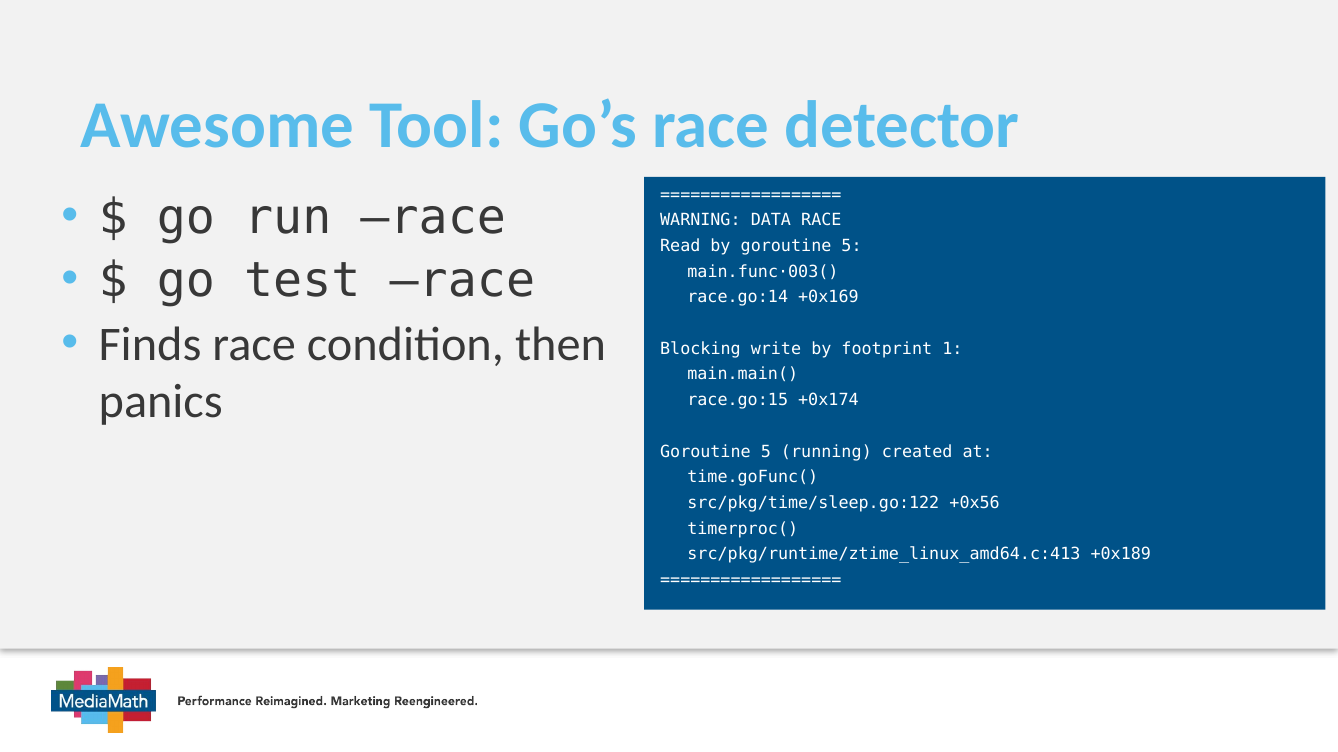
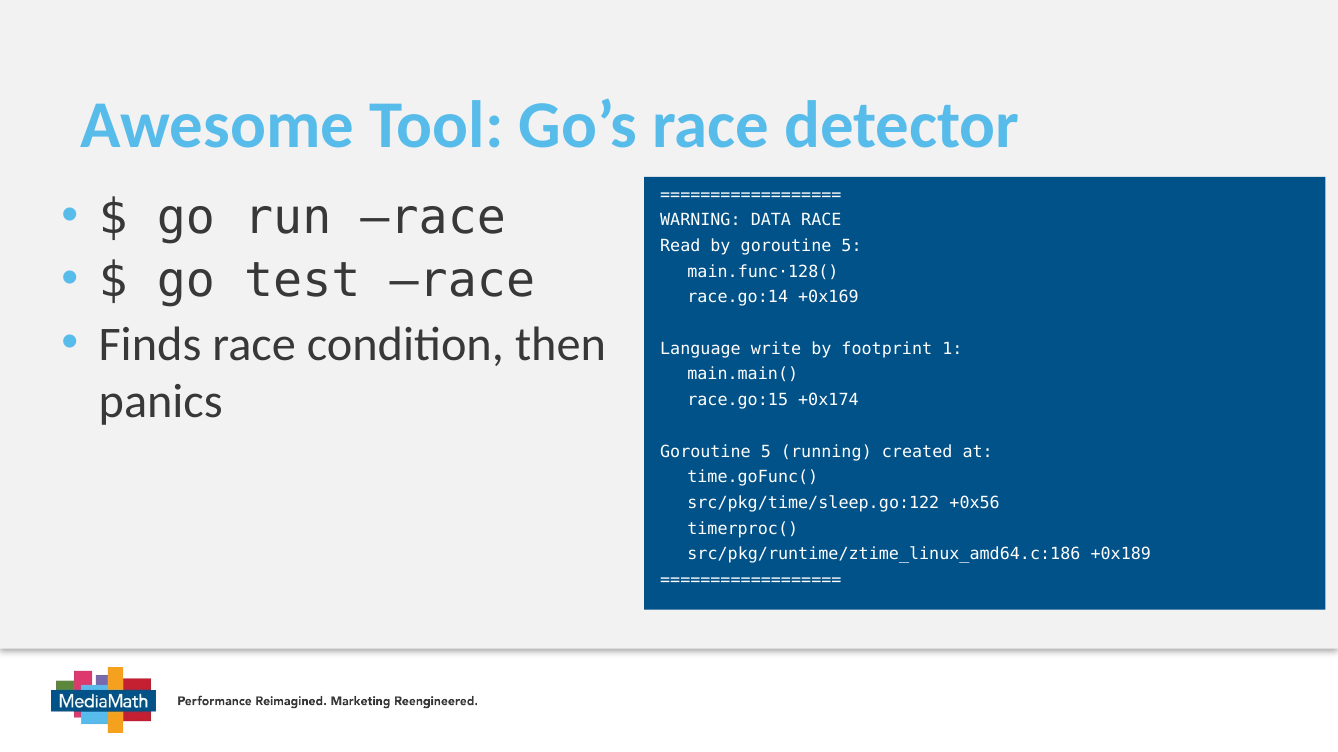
main.func·003(: main.func·003( -> main.func·128( (763, 272)
Blocking: Blocking -> Language (700, 349)
src/pkg/runtime/ztime_linux_amd64.c:413: src/pkg/runtime/ztime_linux_amd64.c:413 -> src/pkg/runtime/ztime_linux_amd64.c:186 (884, 555)
